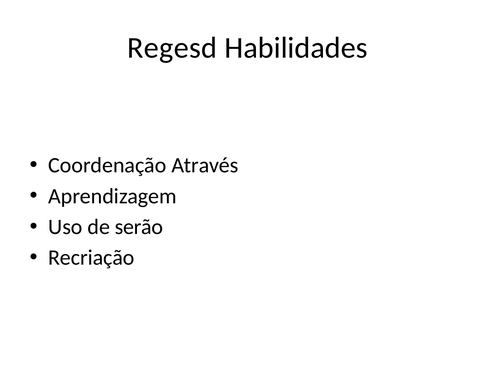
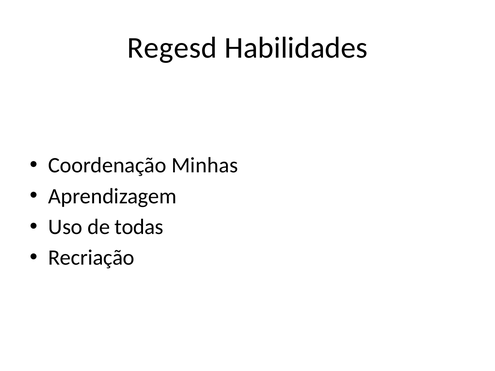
Através: Através -> Minhas (205, 165)
serão: serão -> todas (139, 227)
